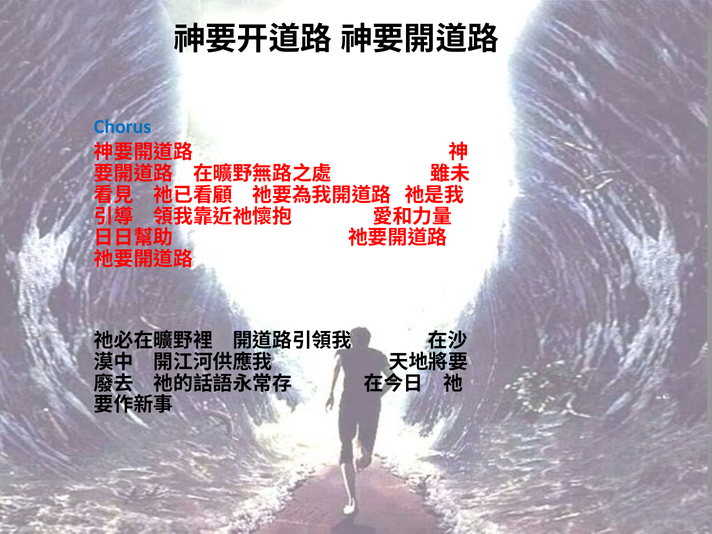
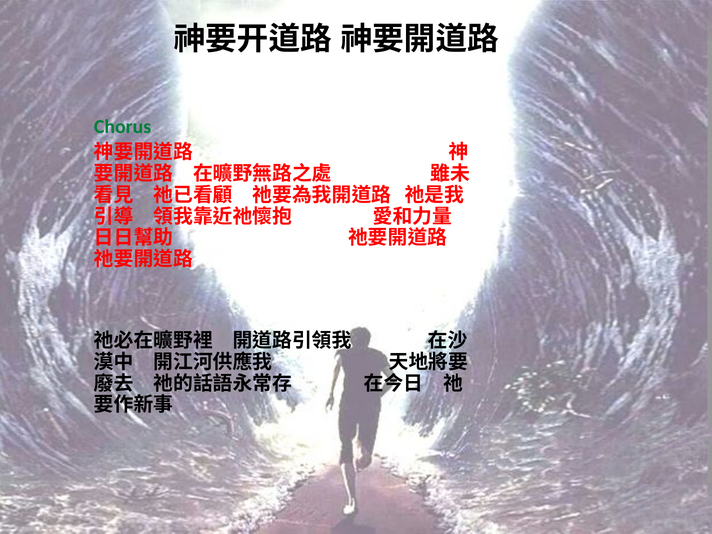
Chorus colour: blue -> green (123, 127)
